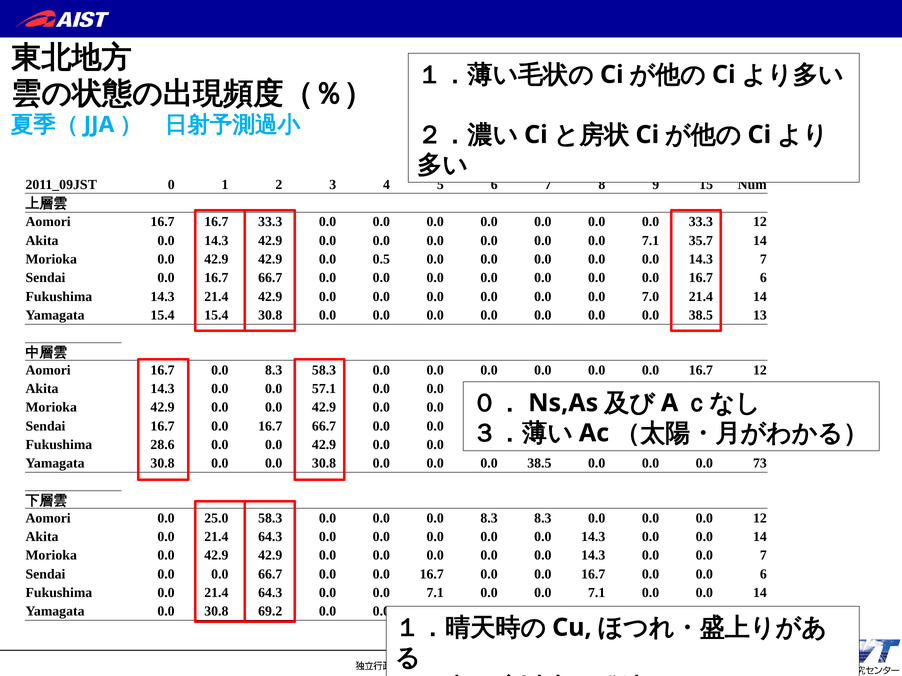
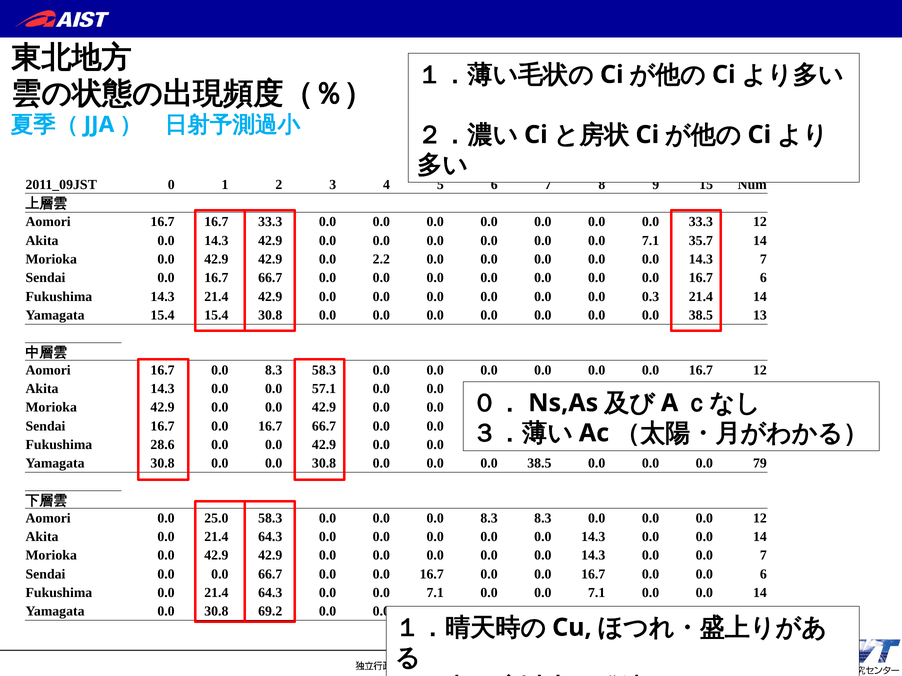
0.5: 0.5 -> 2.2 (381, 259)
7.0: 7.0 -> 0.3 (651, 297)
73: 73 -> 79 (760, 464)
